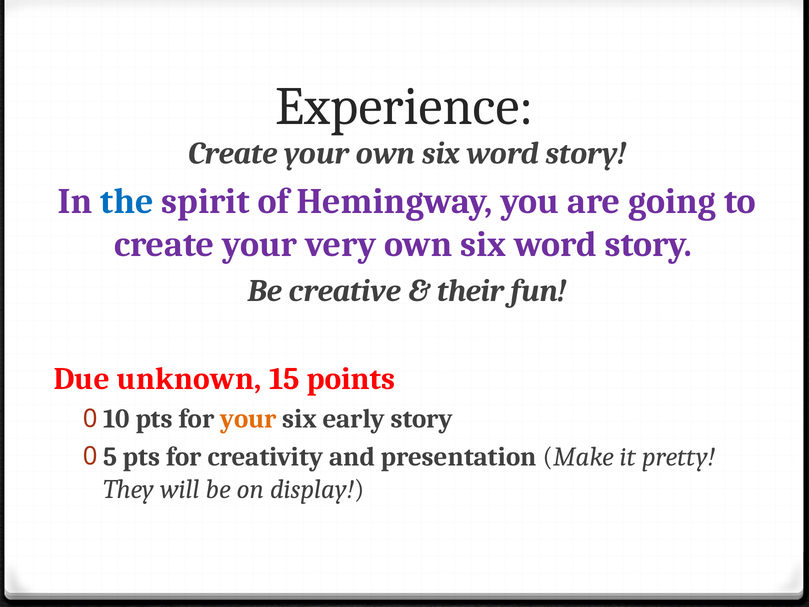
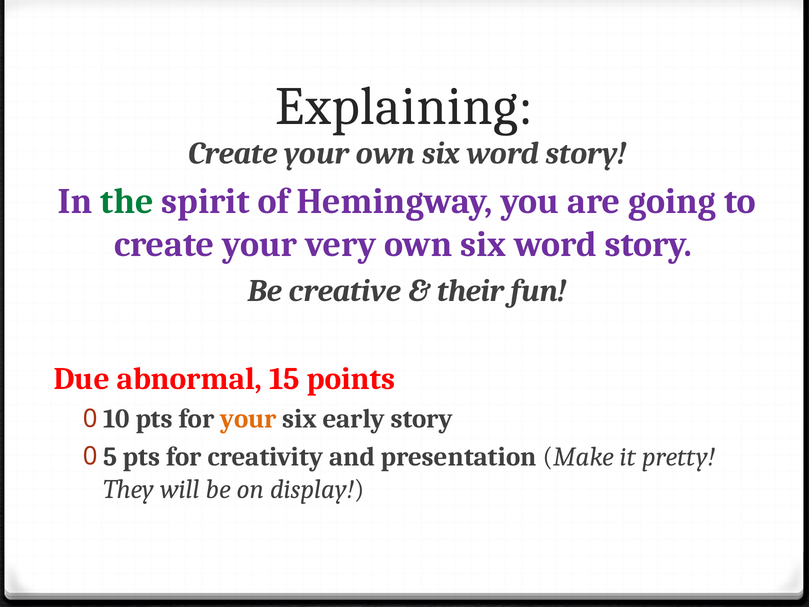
Experience: Experience -> Explaining (404, 106)
the colour: blue -> green (127, 201)
unknown: unknown -> abnormal (189, 379)
